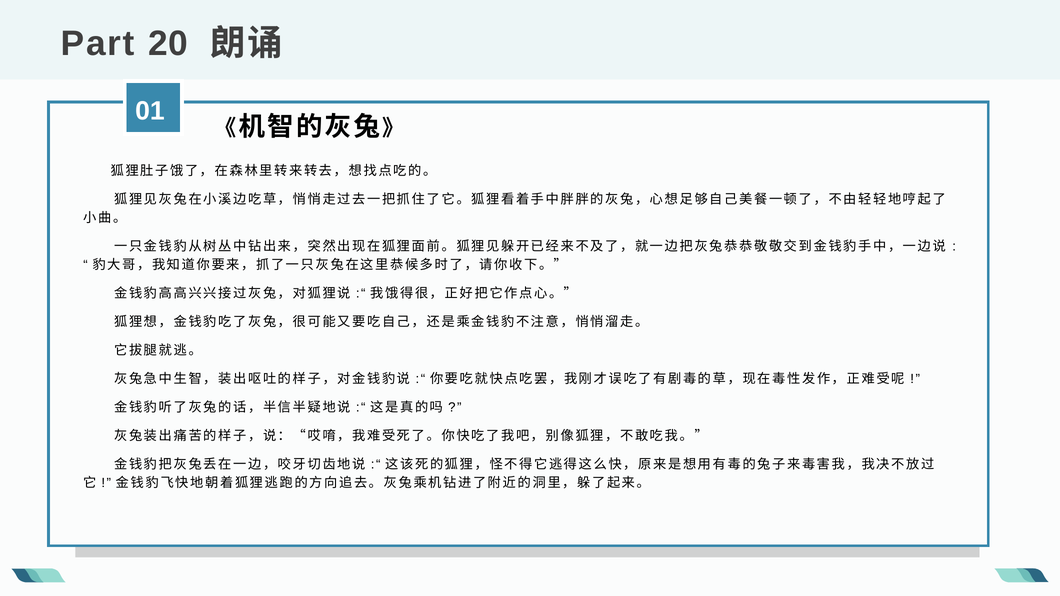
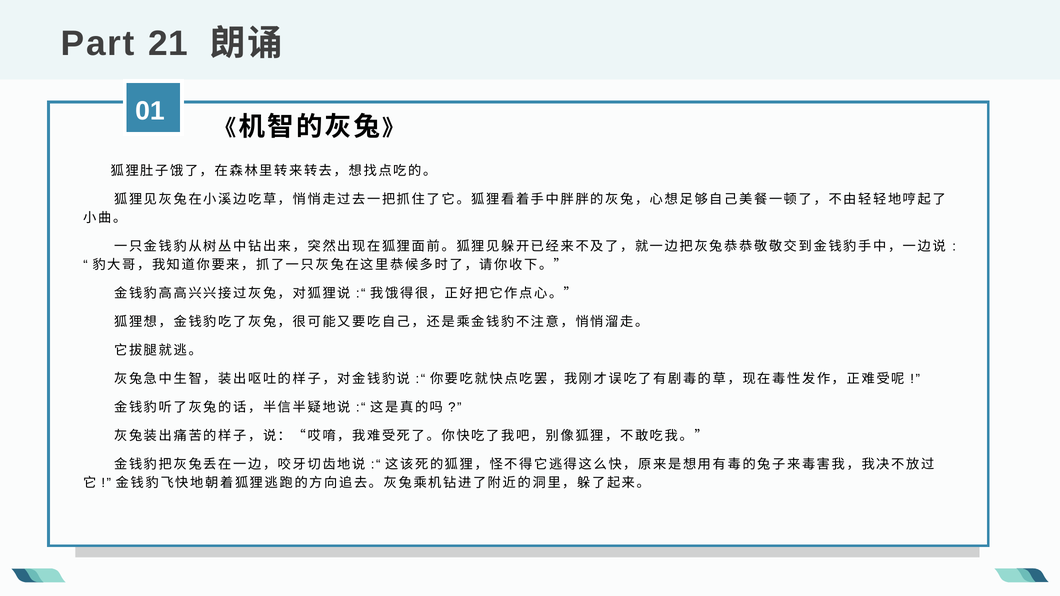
20: 20 -> 21 (168, 43)
